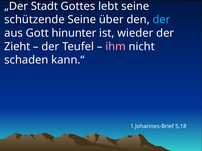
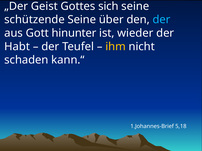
Stadt: Stadt -> Geist (44, 6)
lebt: lebt -> sich (108, 6)
Zieht: Zieht -> Habt (17, 47)
ihm colour: pink -> yellow (116, 47)
